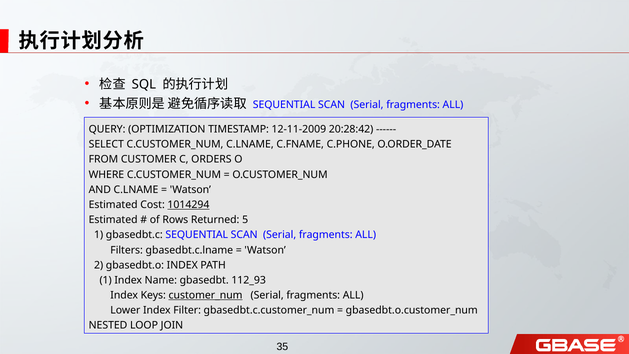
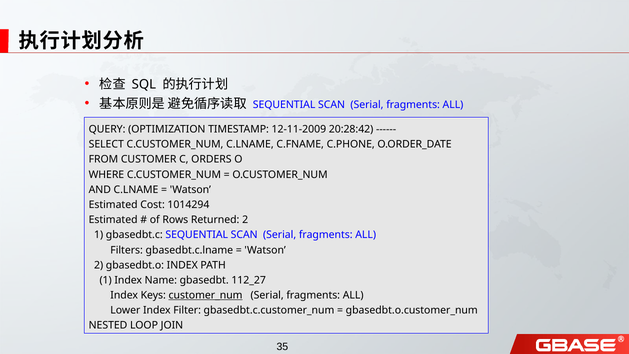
1014294 underline: present -> none (188, 205)
Returned 5: 5 -> 2 (245, 220)
112_93: 112_93 -> 112_27 (249, 280)
